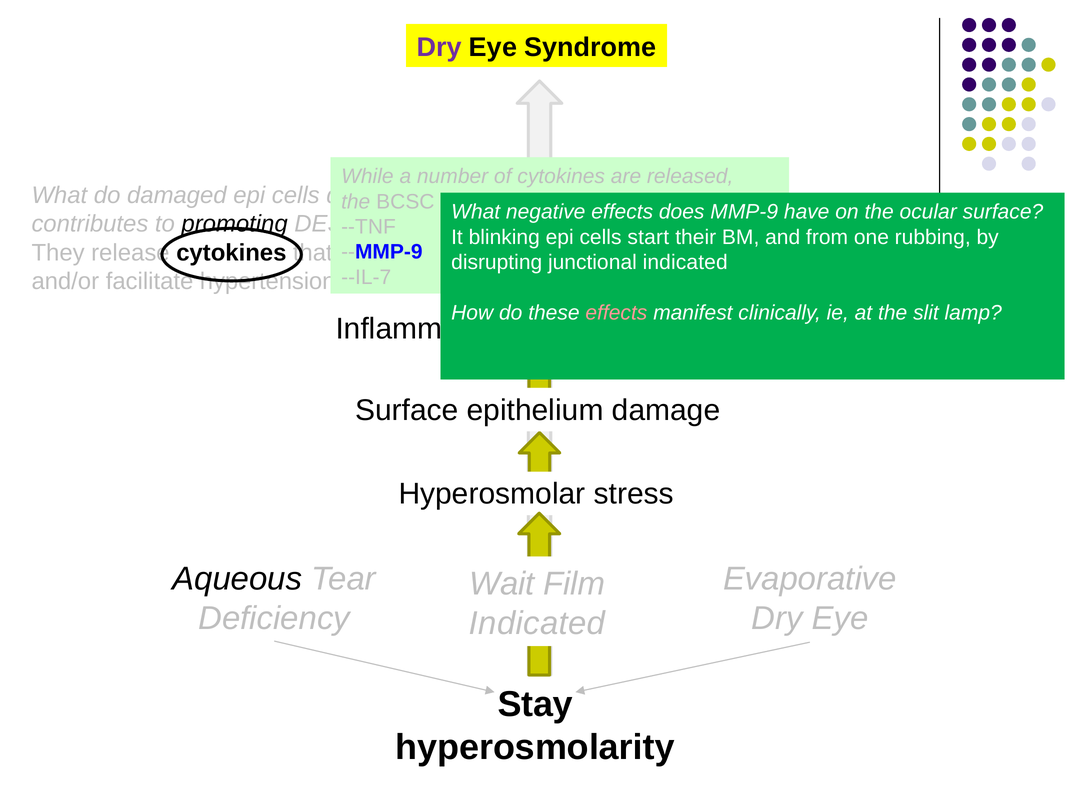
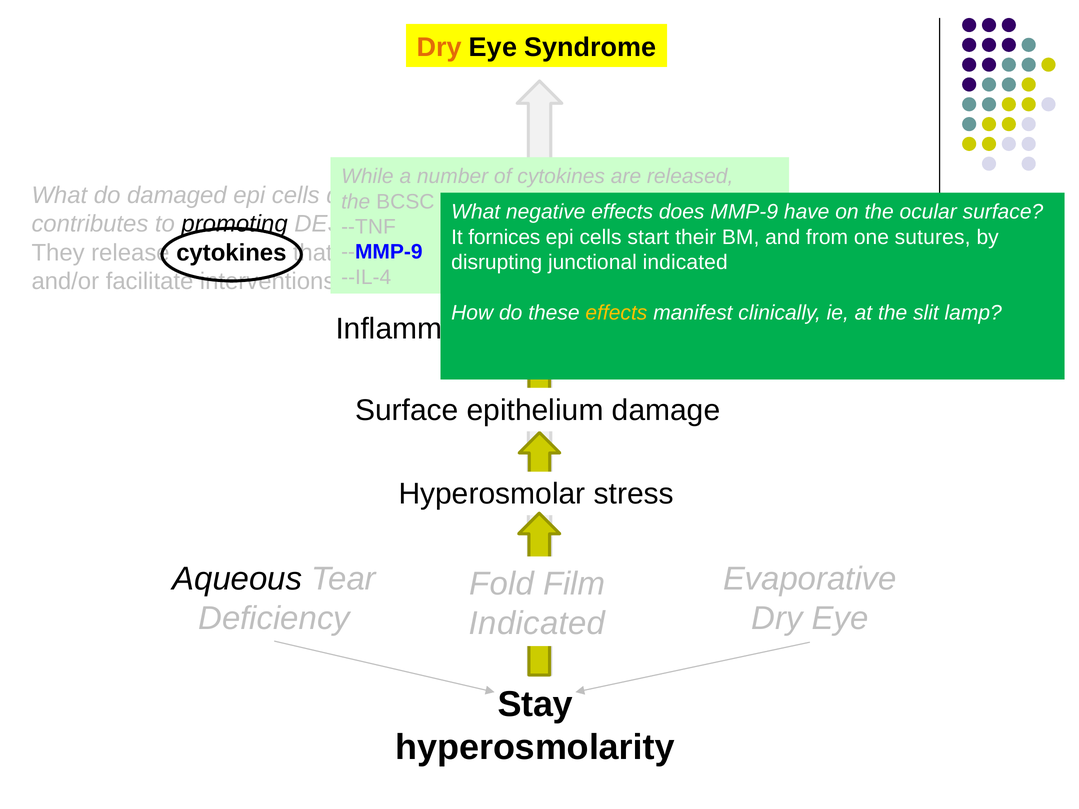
Dry colour: purple -> orange (439, 47)
blinking: blinking -> fornices (504, 237)
rubbing: rubbing -> sutures (933, 237)
--IL-7: --IL-7 -> --IL-4 (366, 277)
hypertension: hypertension -> interventions (268, 282)
effects colour: pink -> yellow (616, 313)
Wait: Wait -> Fold (502, 584)
